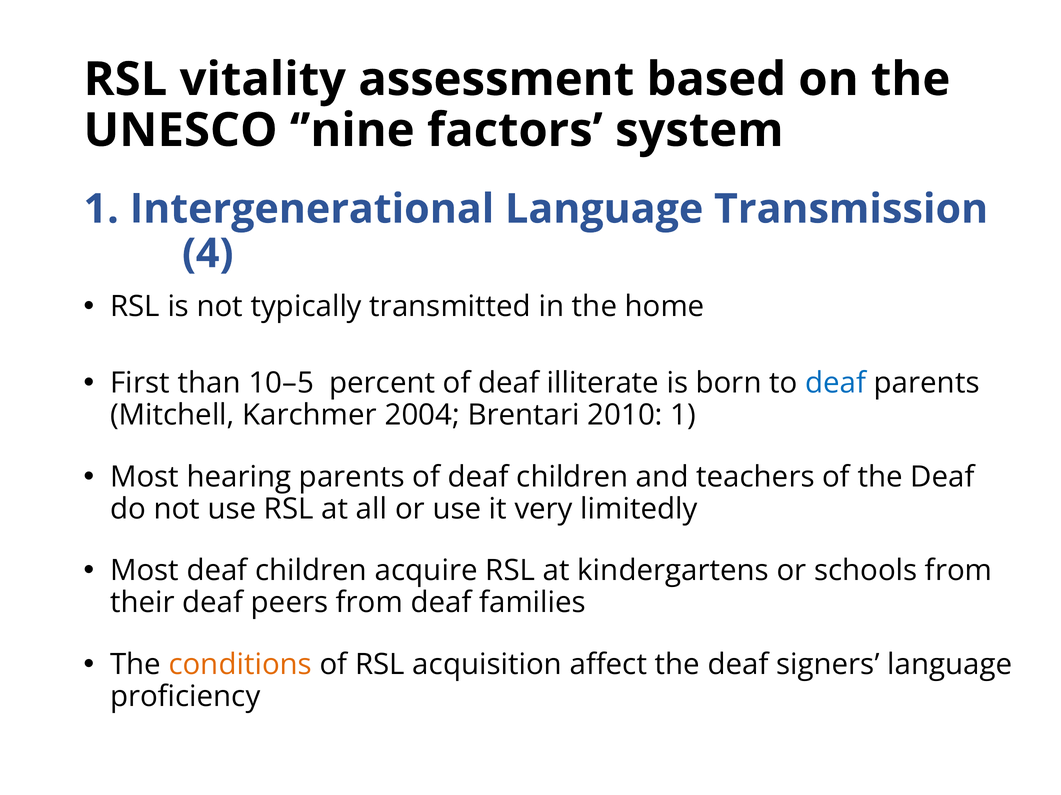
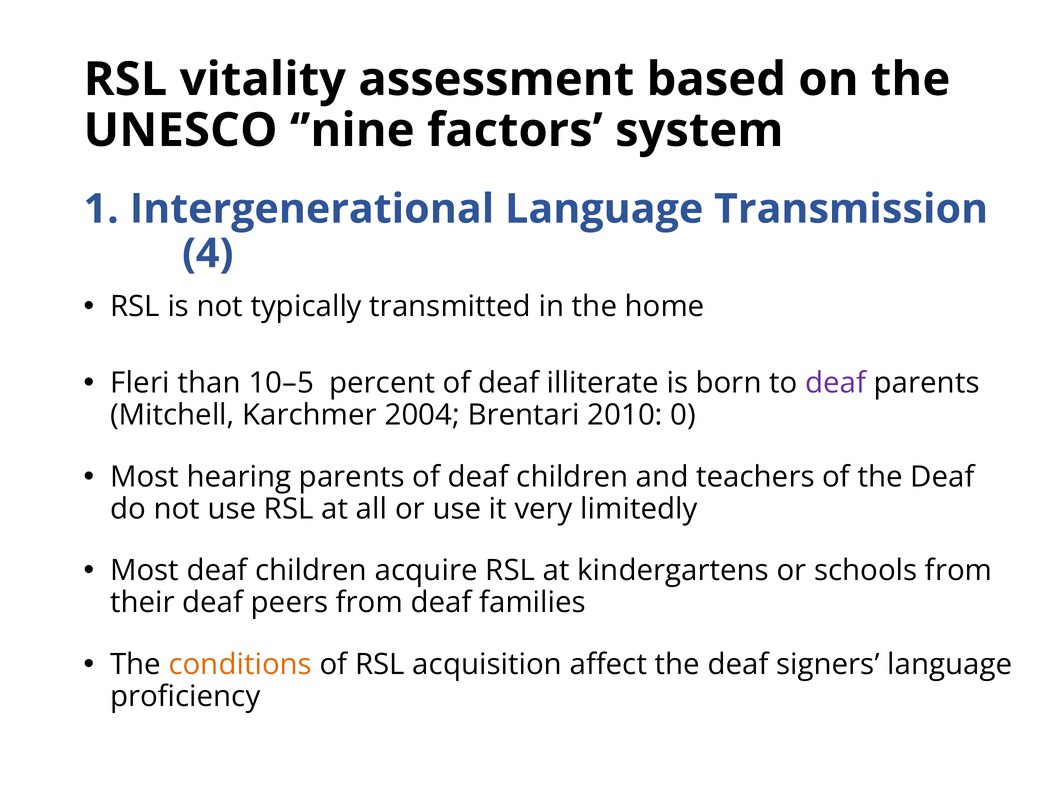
First: First -> Fleri (140, 384)
deaf colour: blue -> purple (836, 384)
2010 1: 1 -> 0 (683, 415)
